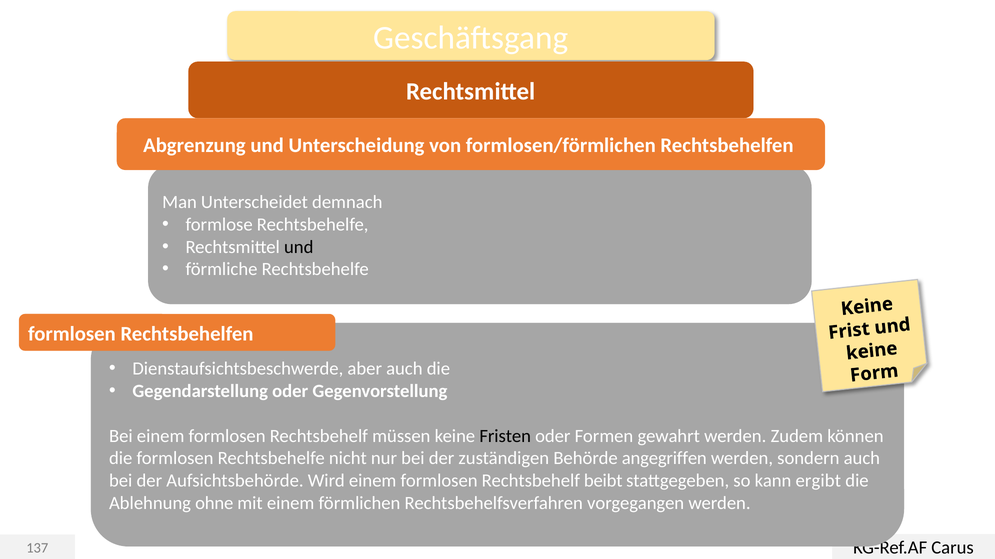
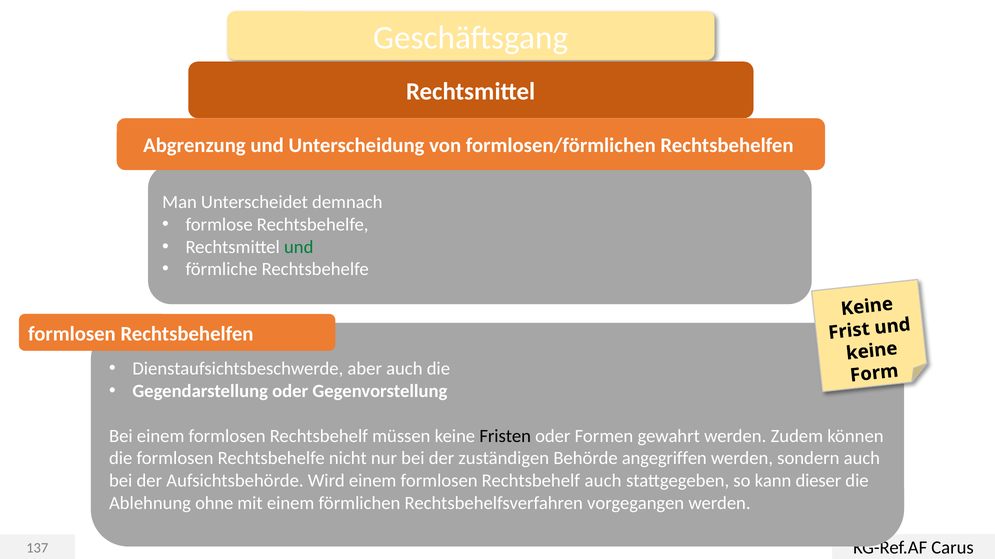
und colour: black -> green (299, 247)
Rechtsbehelf beibt: beibt -> auch (603, 481)
ergibt: ergibt -> dieser (818, 481)
